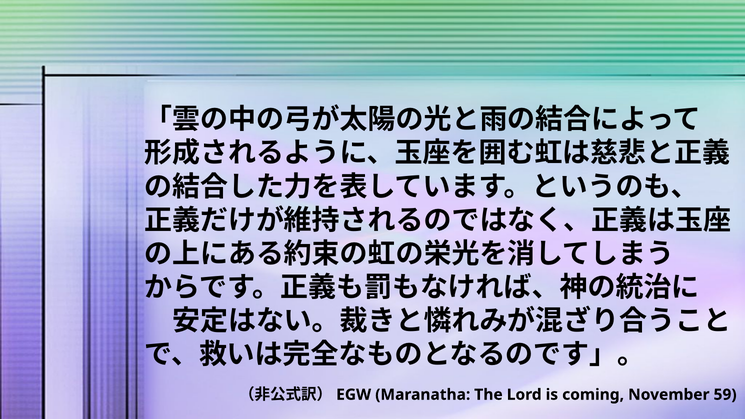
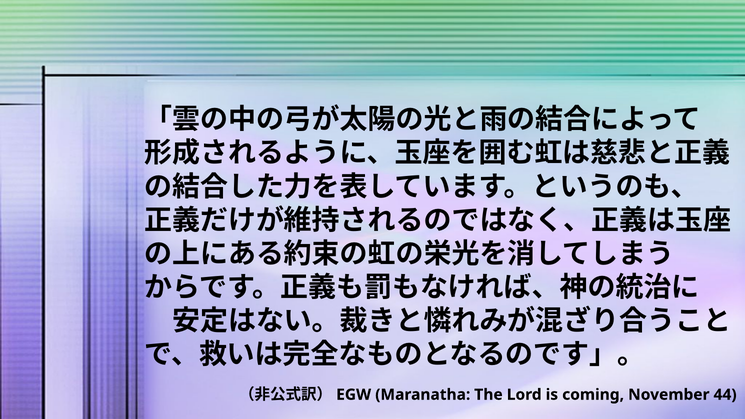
59: 59 -> 44 (725, 395)
